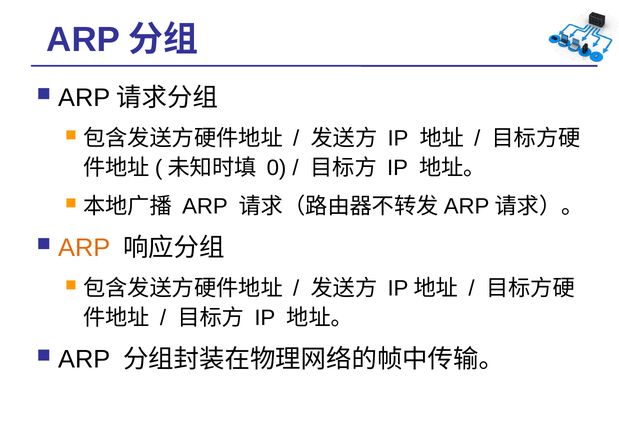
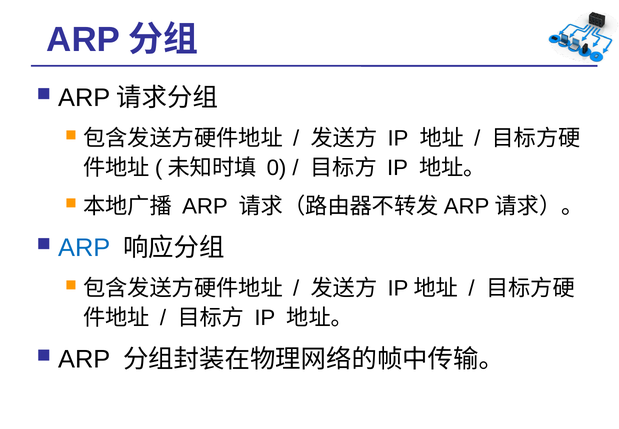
ARP colour: orange -> blue (84, 248)
